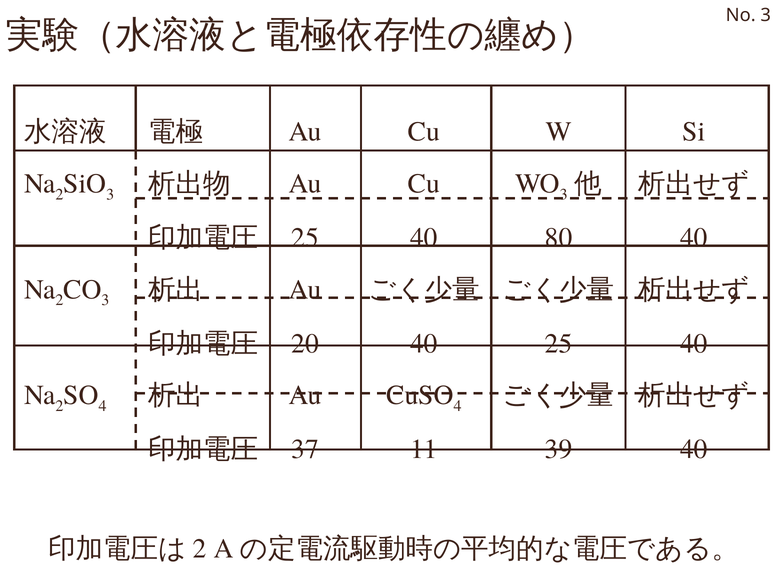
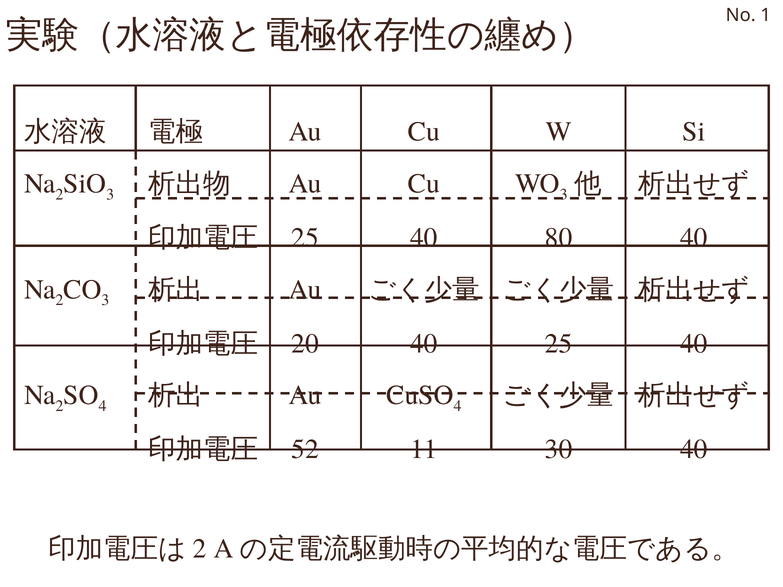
No 3: 3 -> 1 (766, 15)
37: 37 -> 52 (305, 450)
39: 39 -> 30 (559, 450)
